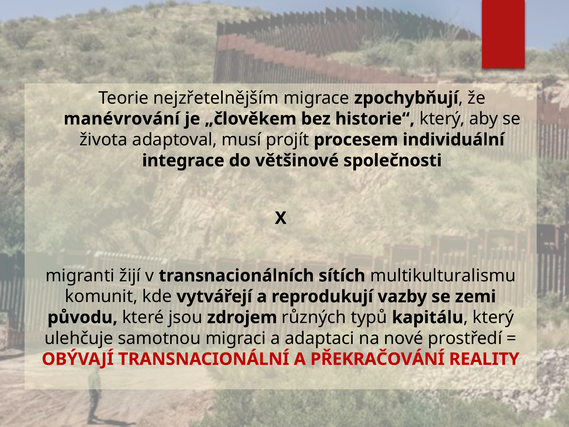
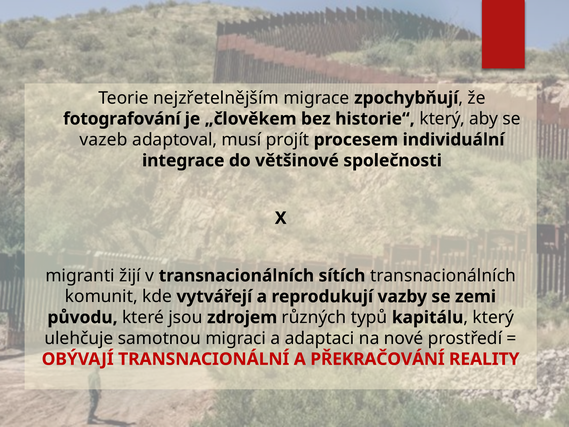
manévrování: manévrování -> fotografování (122, 119)
života: života -> vazeb (103, 140)
sítích multikulturalismu: multikulturalismu -> transnacionálních (443, 276)
